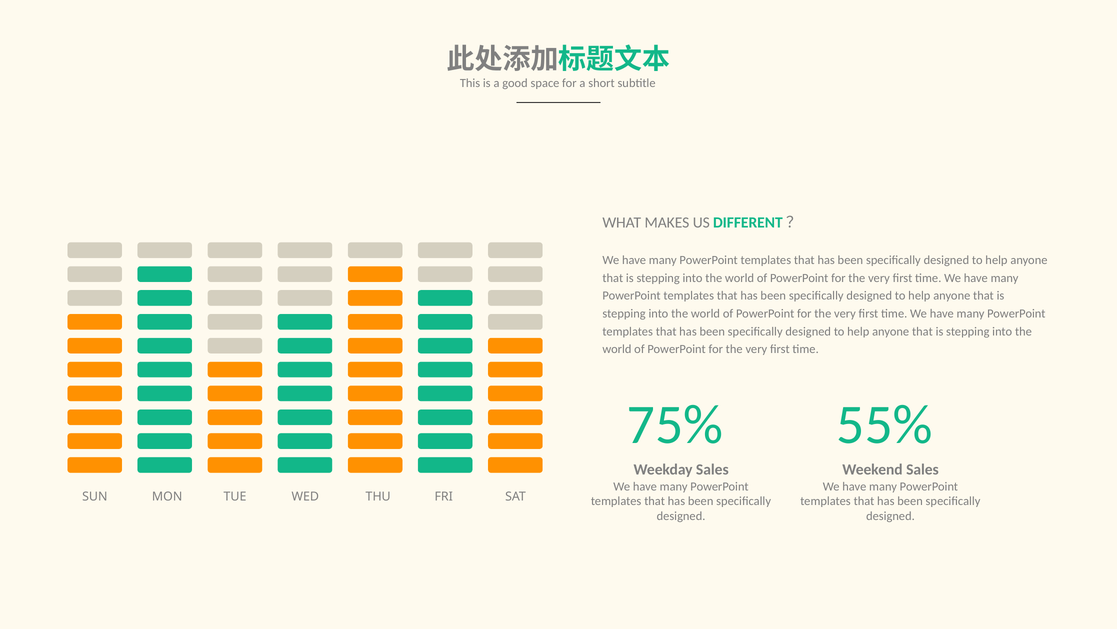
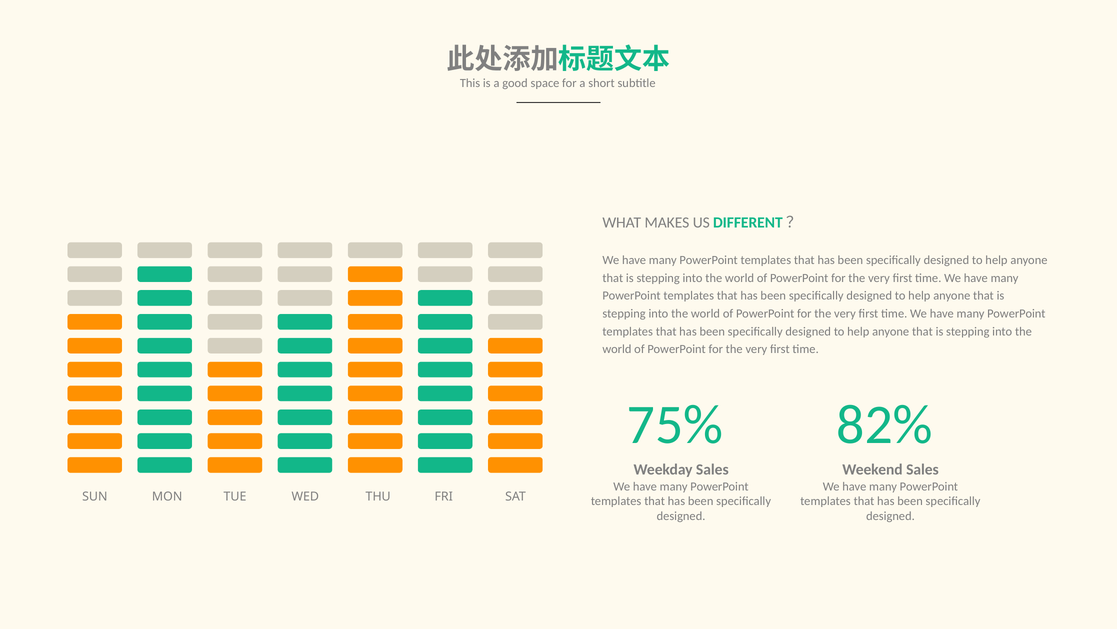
55%: 55% -> 82% (884, 424)
